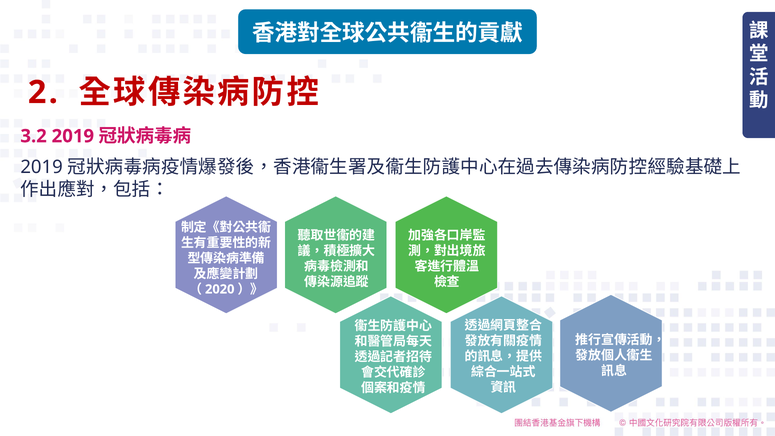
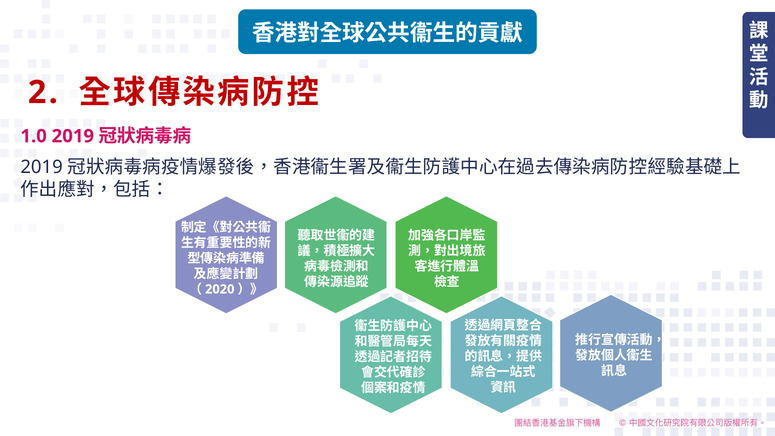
3.2: 3.2 -> 1.0 (34, 136)
